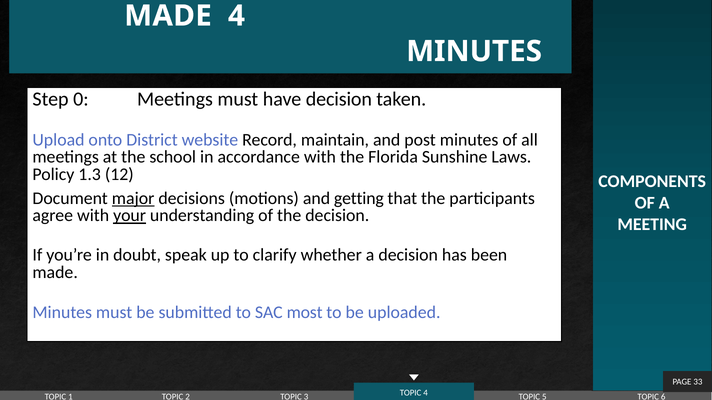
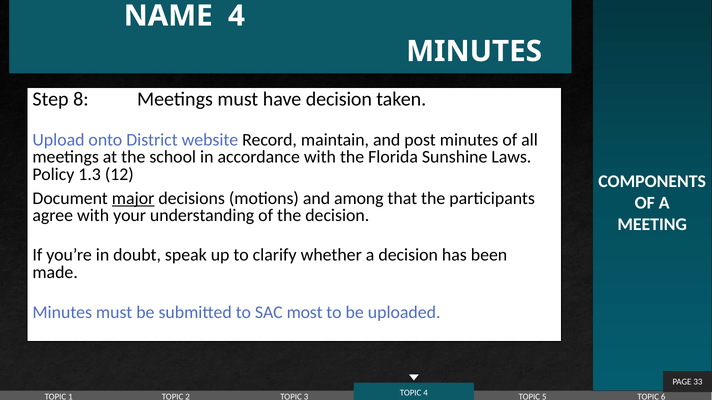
MADE: MADE -> NAME (168, 16)
0: 0 -> 8 (81, 99)
getting: getting -> among (359, 199)
your underline: present -> none (130, 216)
